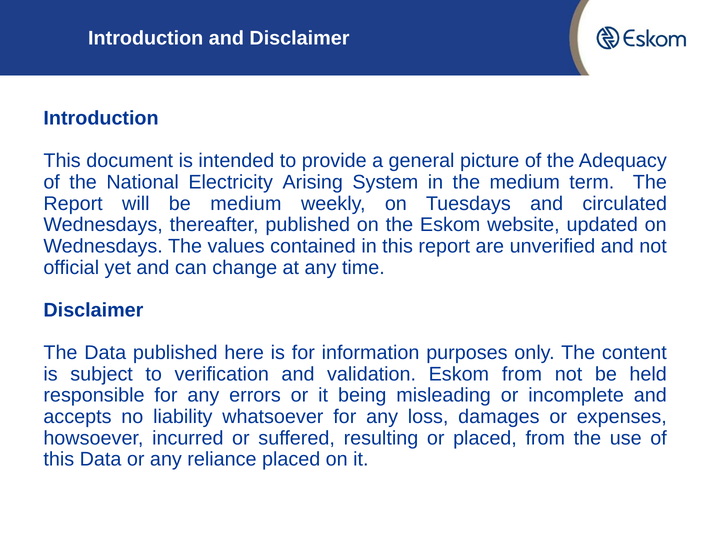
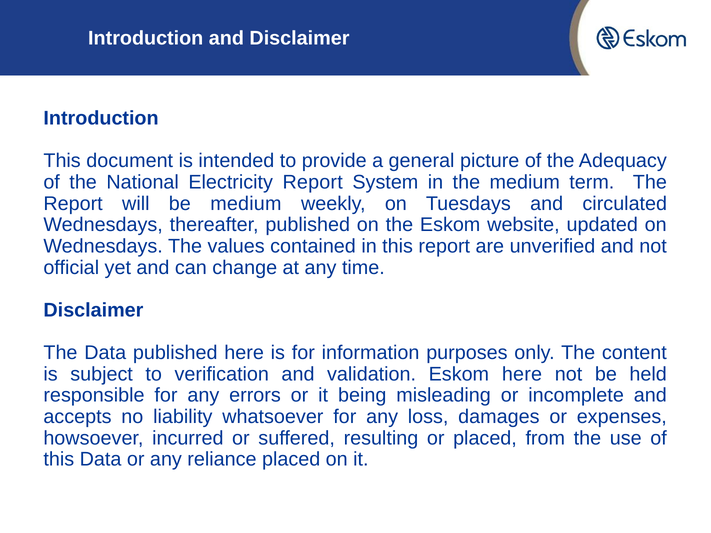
Electricity Arising: Arising -> Report (313, 182)
Eskom from: from -> here (522, 374)
